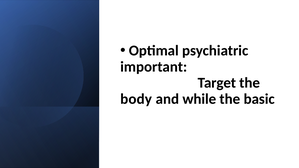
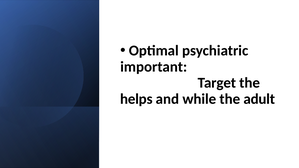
body: body -> helps (136, 99)
basic: basic -> adult (259, 99)
